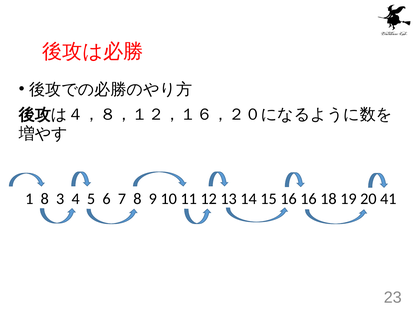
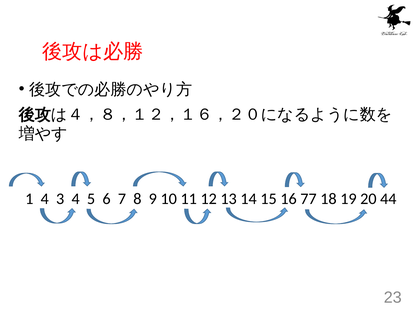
1 8: 8 -> 4 (45, 199)
16 16: 16 -> 77 (308, 199)
41: 41 -> 44 (388, 199)
